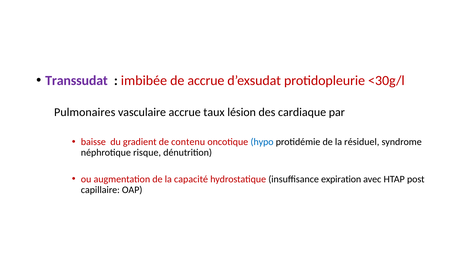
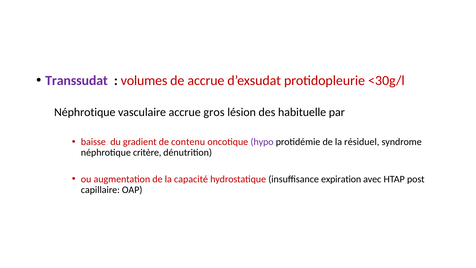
imbibée: imbibée -> volumes (144, 80)
Pulmonaires: Pulmonaires -> Néphrotique (85, 112)
taux: taux -> gros (214, 112)
cardiaque: cardiaque -> habituelle (302, 112)
hypo colour: blue -> purple (262, 142)
risque: risque -> critère (147, 152)
